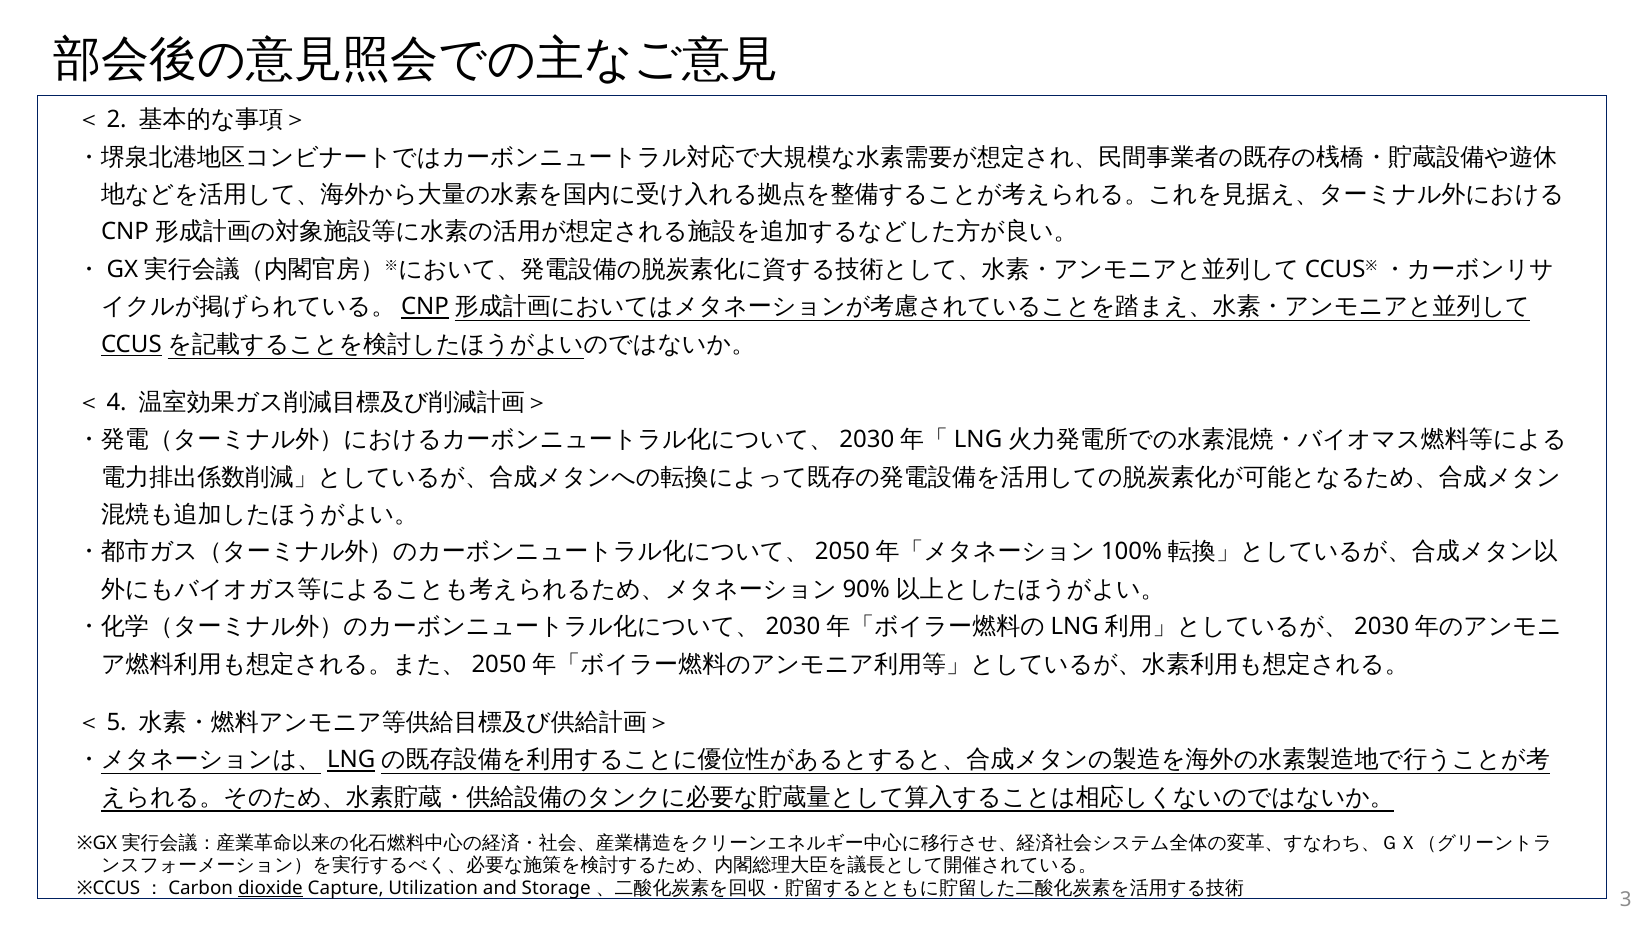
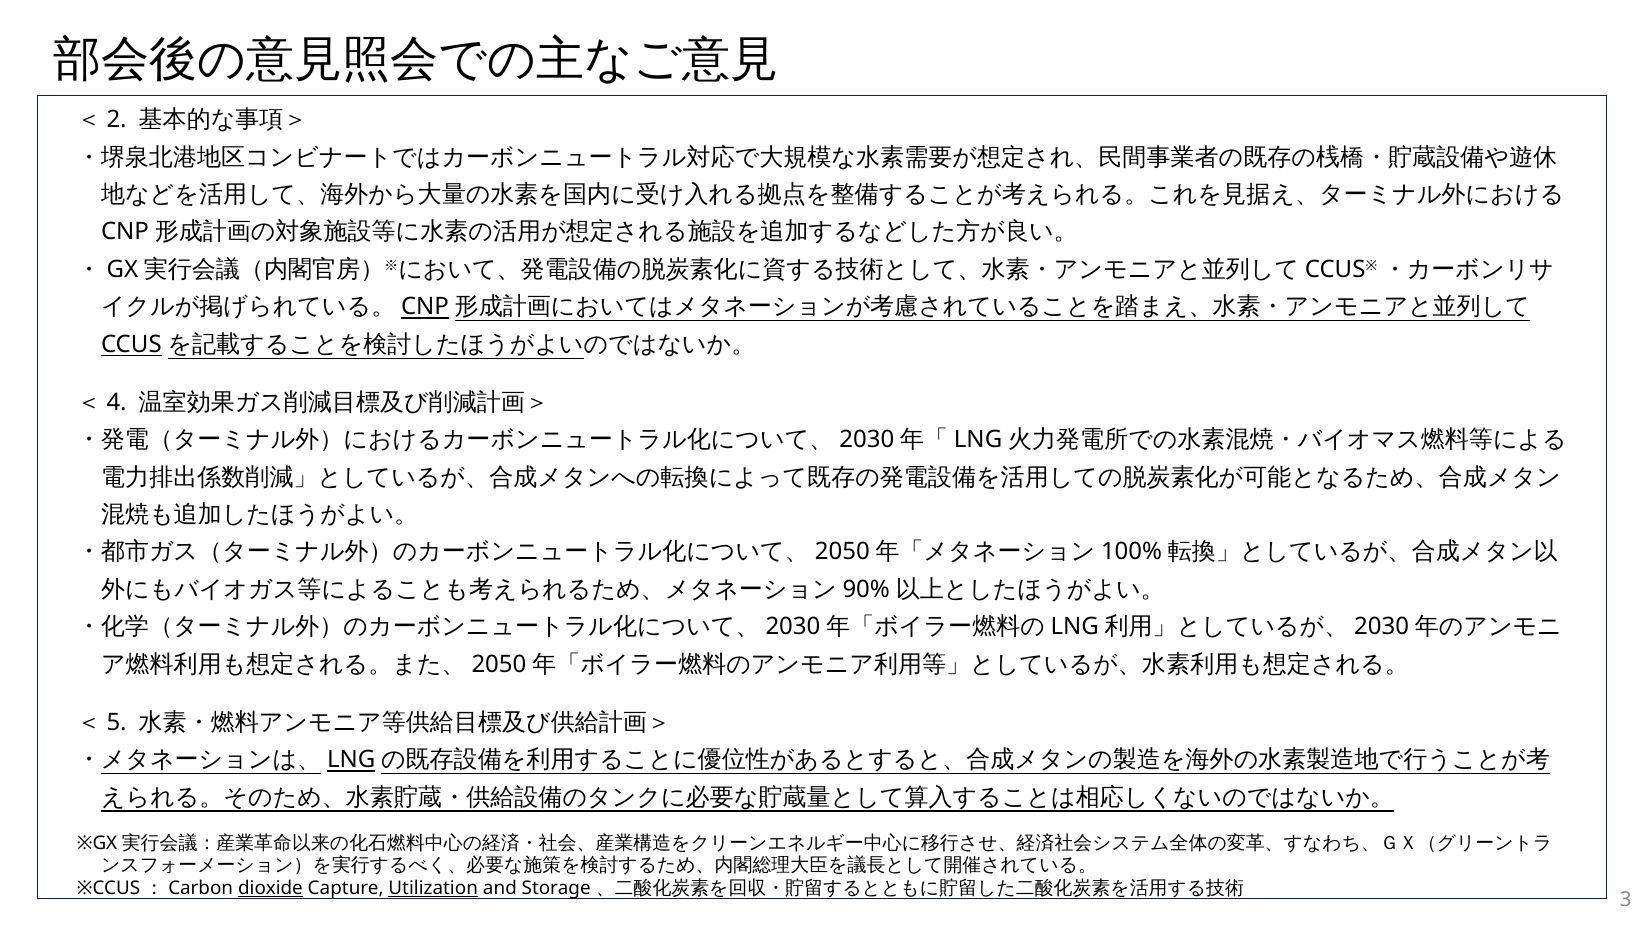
Utilization underline: none -> present (433, 888)
